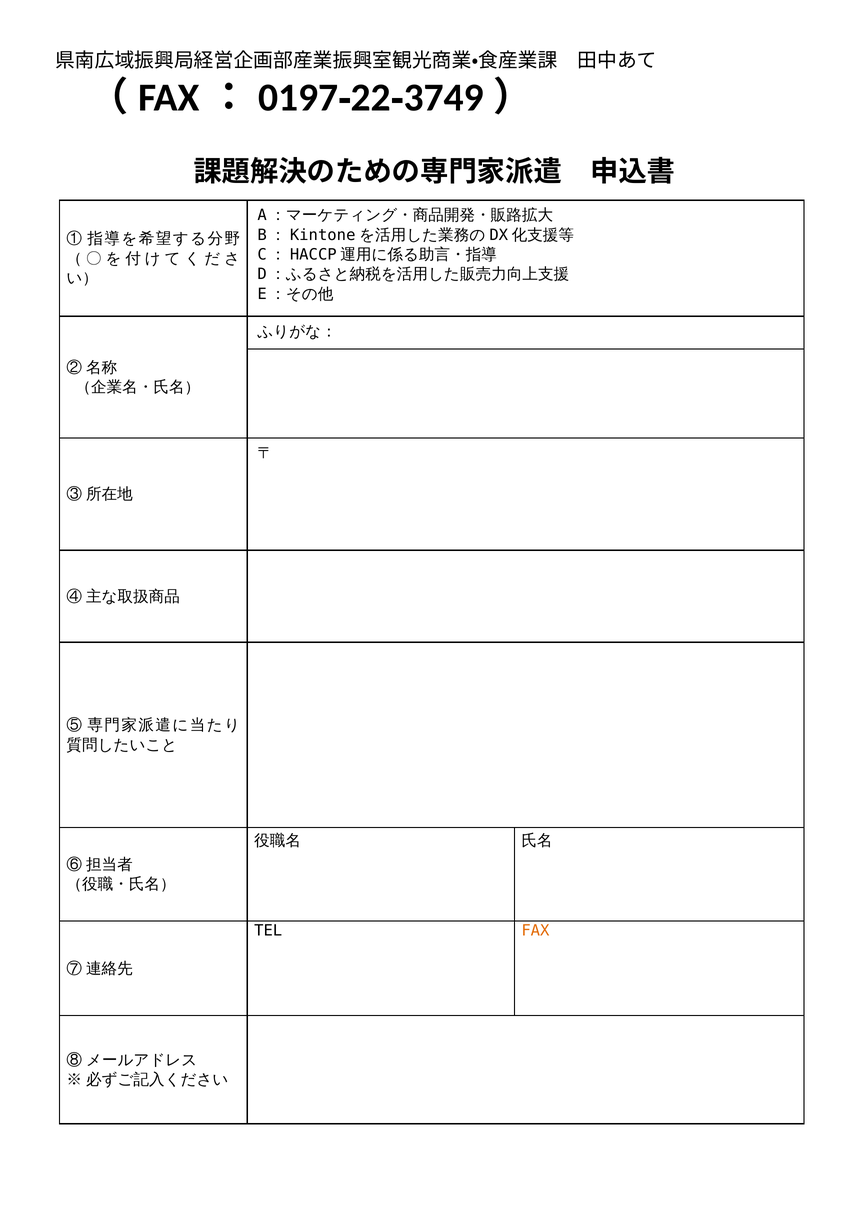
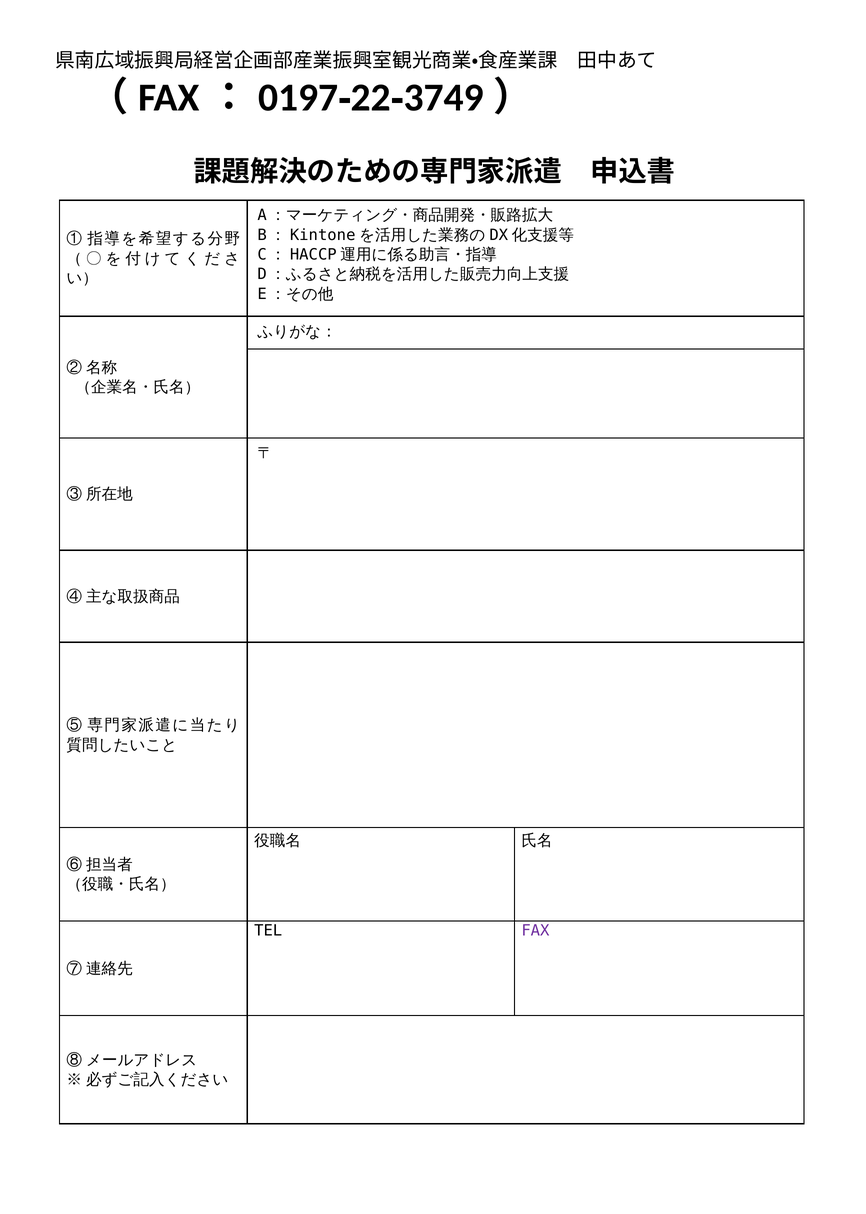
FAX colour: orange -> purple (535, 931)
